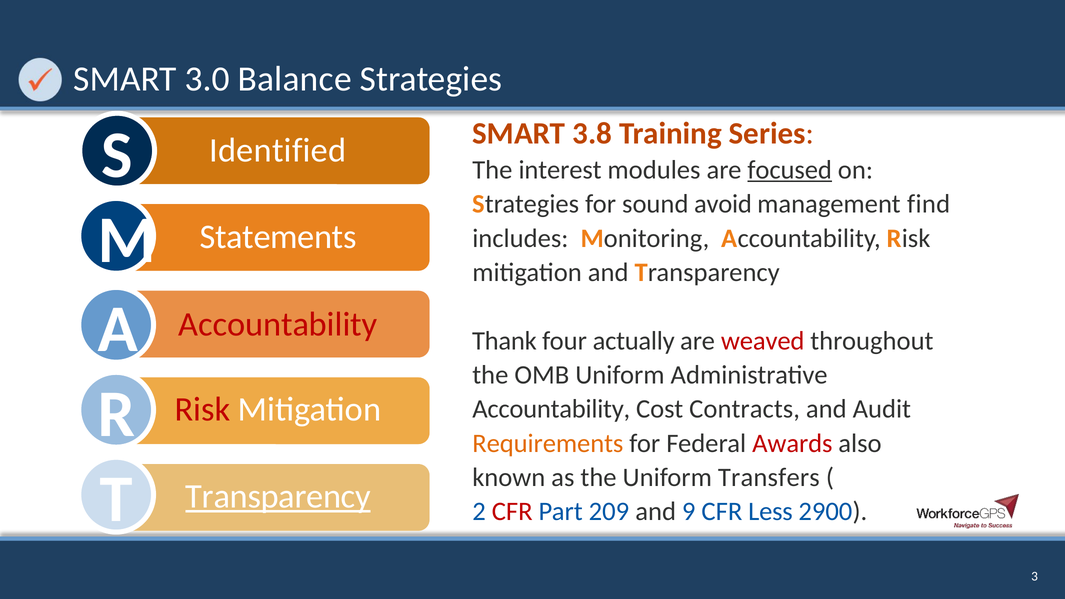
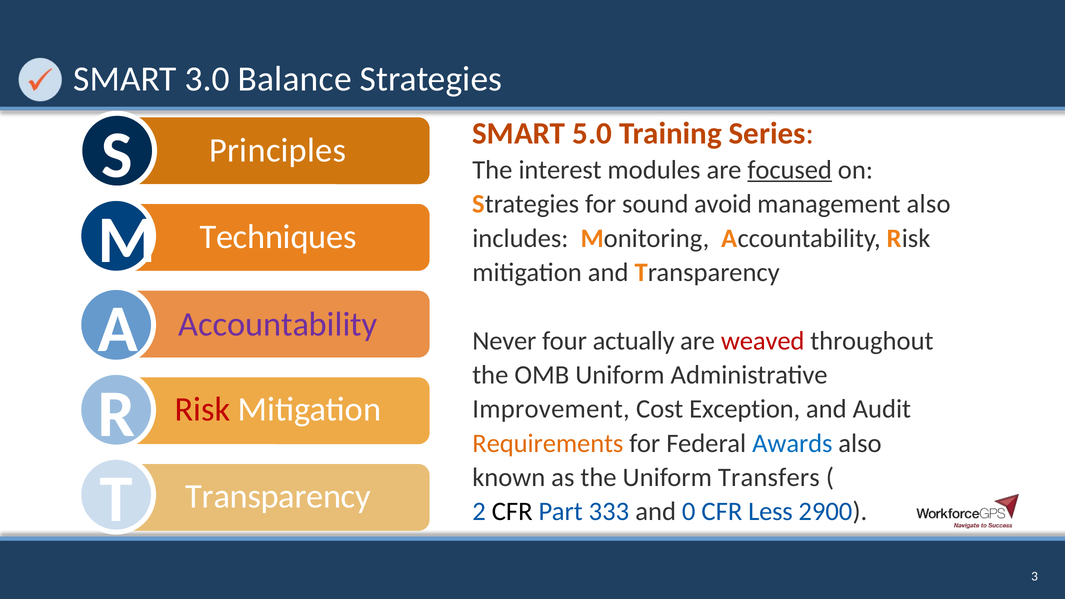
3.8: 3.8 -> 5.0 (592, 133)
Identified: Identified -> Principles (278, 150)
management find: find -> also (929, 204)
Statements: Statements -> Techniques (278, 237)
Accountability colour: red -> purple (278, 324)
Thank: Thank -> Never (504, 341)
Accountability: Accountability -> Improvement (551, 409)
Contracts: Contracts -> Exception (745, 409)
Awards colour: red -> blue (792, 443)
Transparency underline: present -> none (278, 497)
CFR colour: red -> black (512, 512)
209: 209 -> 333 (609, 512)
9: 9 -> 0 (689, 512)
